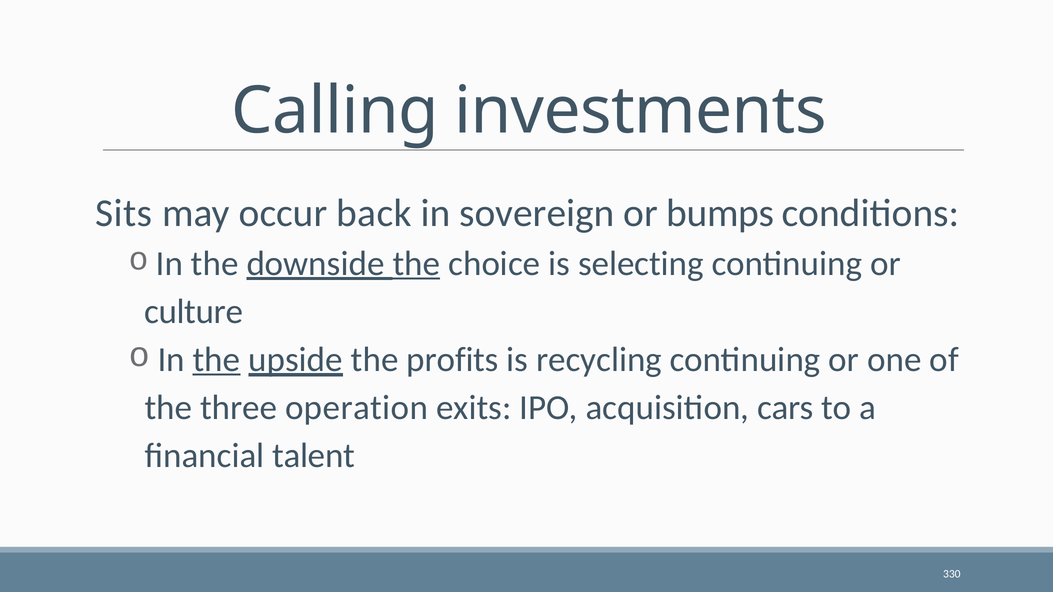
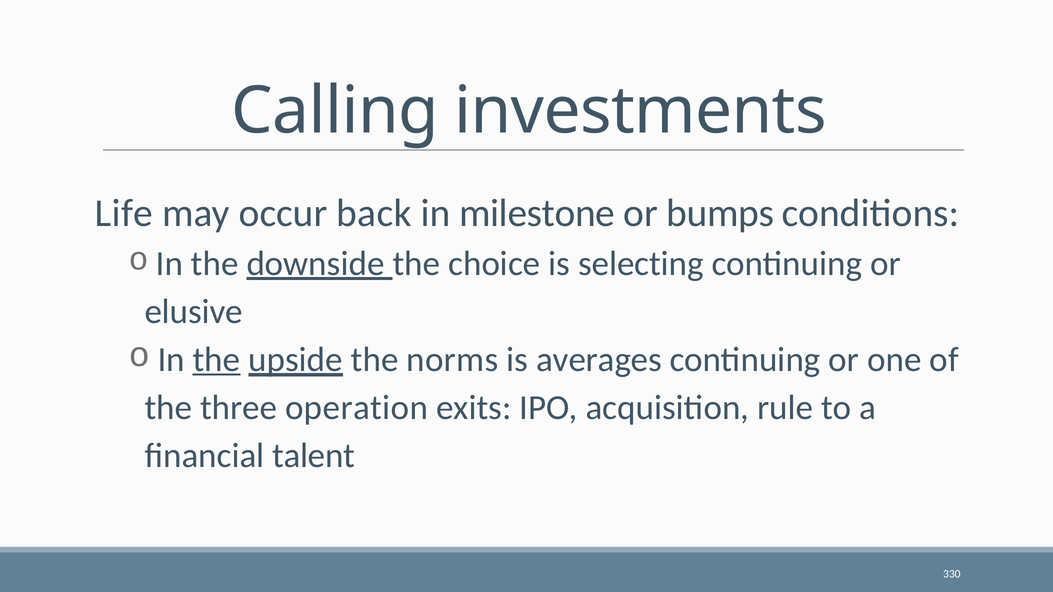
Sits: Sits -> Life (124, 213)
sovereign: sovereign -> milestone (537, 213)
the underline: present -> none (416, 264)
culture: culture -> elusive (194, 312)
profits: profits -> norms (452, 360)
recycling: recycling -> averages (599, 360)
cars: cars -> rule (785, 408)
